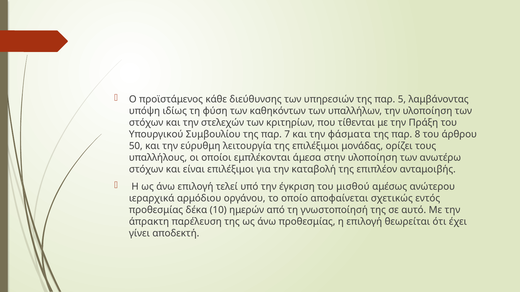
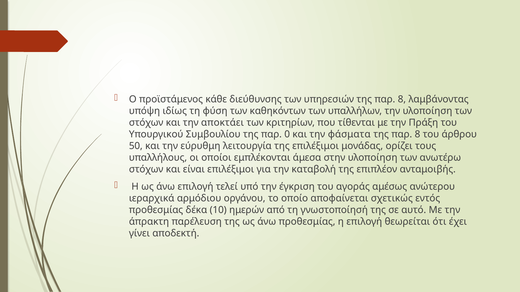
υπηρεσιών της παρ 5: 5 -> 8 (402, 99)
στελεχών: στελεχών -> αποκτάει (222, 123)
7: 7 -> 0 (287, 135)
μισθού: μισθού -> αγοράς (353, 187)
